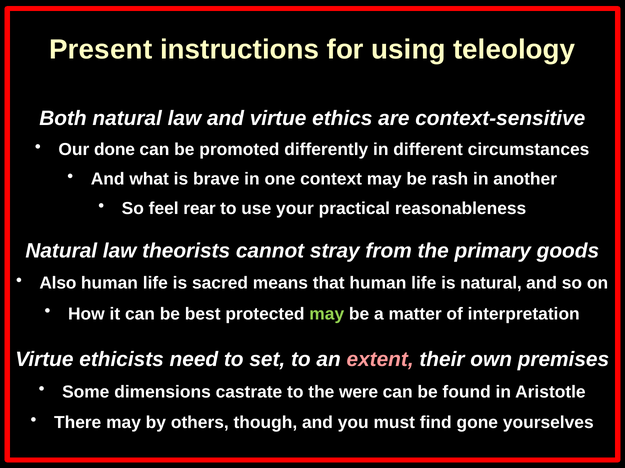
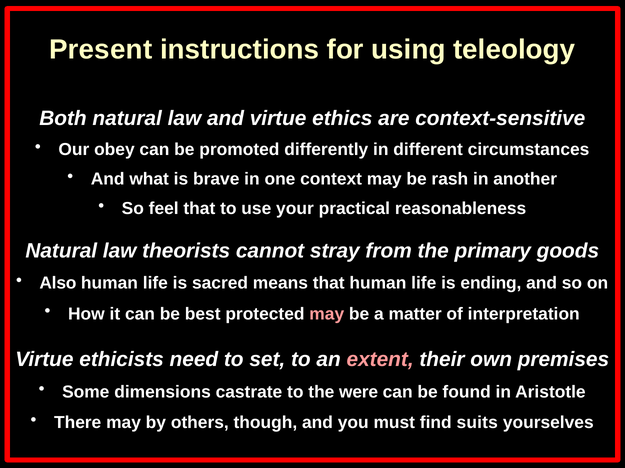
done: done -> obey (114, 150)
feel rear: rear -> that (199, 209)
is natural: natural -> ending (491, 284)
may colour: light green -> pink (327, 314)
gone: gone -> suits (477, 423)
